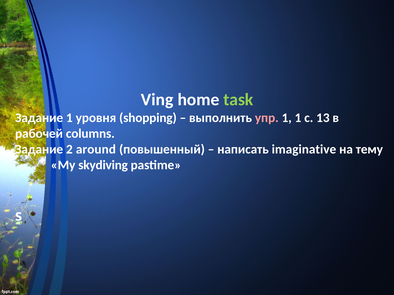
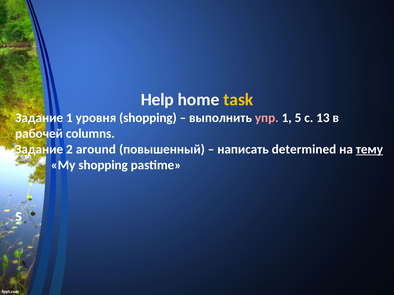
Ving: Ving -> Help (157, 100)
task colour: light green -> yellow (238, 100)
1 1: 1 -> 5 (298, 118)
imaginative: imaginative -> determined (304, 149)
тему underline: none -> present (369, 149)
My skydiving: skydiving -> shopping (103, 165)
